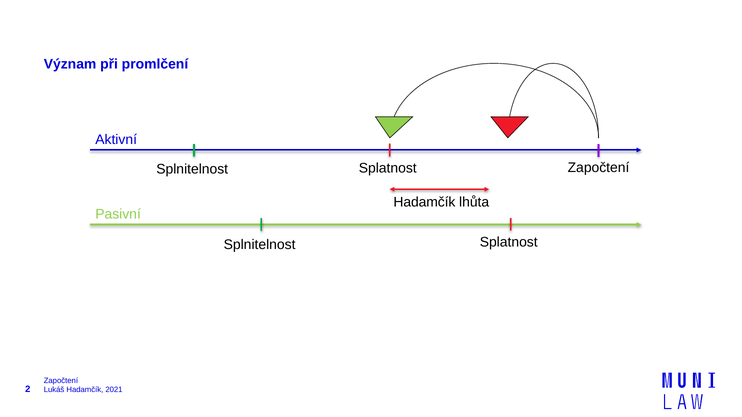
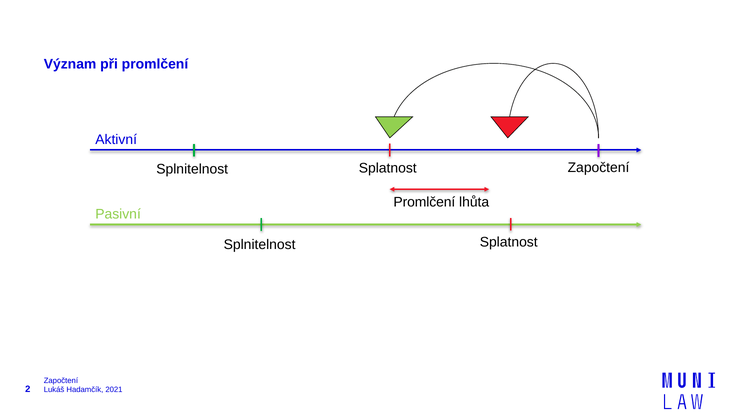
Hadamčík: Hadamčík -> Promlčení (424, 202)
